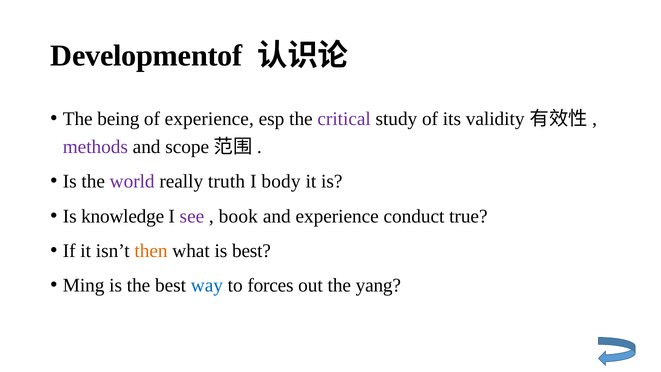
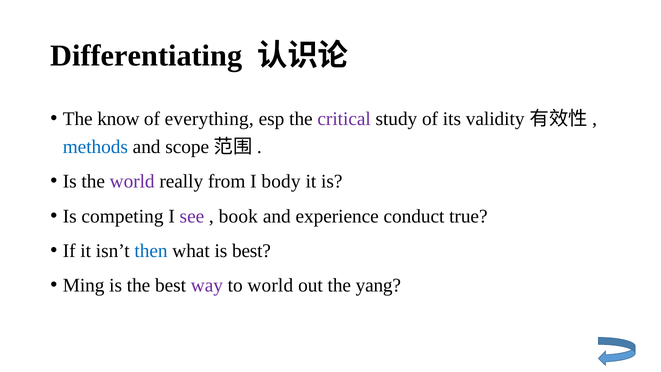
Developmentof: Developmentof -> Differentiating (146, 56)
being: being -> know (118, 119)
of experience: experience -> everything (209, 119)
methods colour: purple -> blue (95, 147)
truth: truth -> from (227, 181)
knowledge: knowledge -> competing (123, 216)
then colour: orange -> blue (151, 251)
way colour: blue -> purple (207, 285)
to forces: forces -> world (270, 285)
